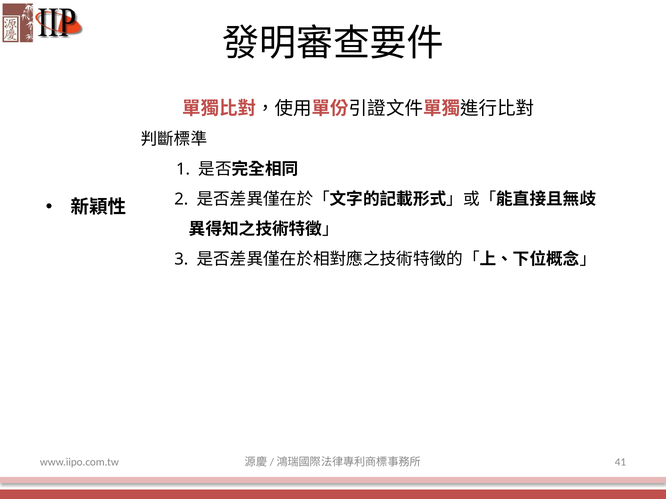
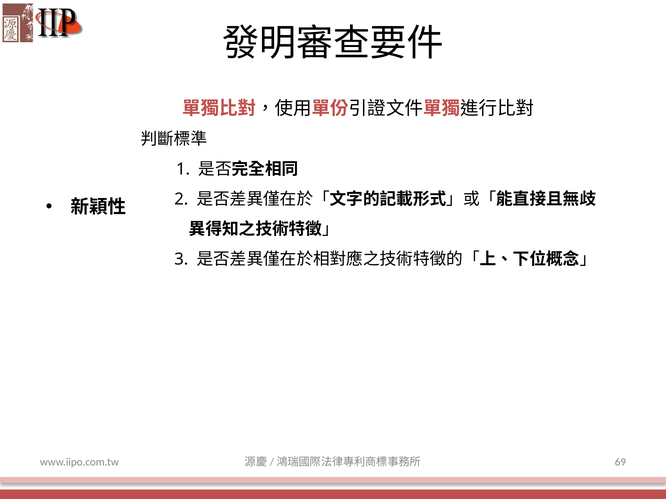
41: 41 -> 69 (620, 463)
